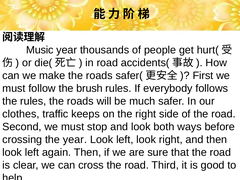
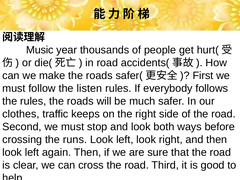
brush: brush -> listen (89, 88)
the year: year -> runs (75, 140)
